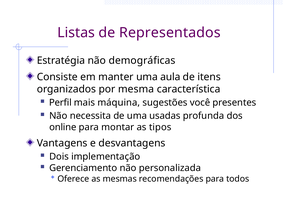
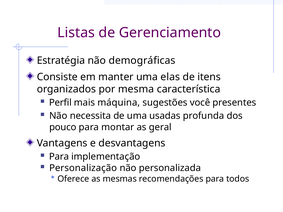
Representados: Representados -> Gerenciamento (170, 33)
aula: aula -> elas (170, 77)
online: online -> pouco (63, 127)
tipos: tipos -> geral (160, 127)
Dois: Dois -> Para (59, 157)
Gerenciamento: Gerenciamento -> Personalização (83, 168)
